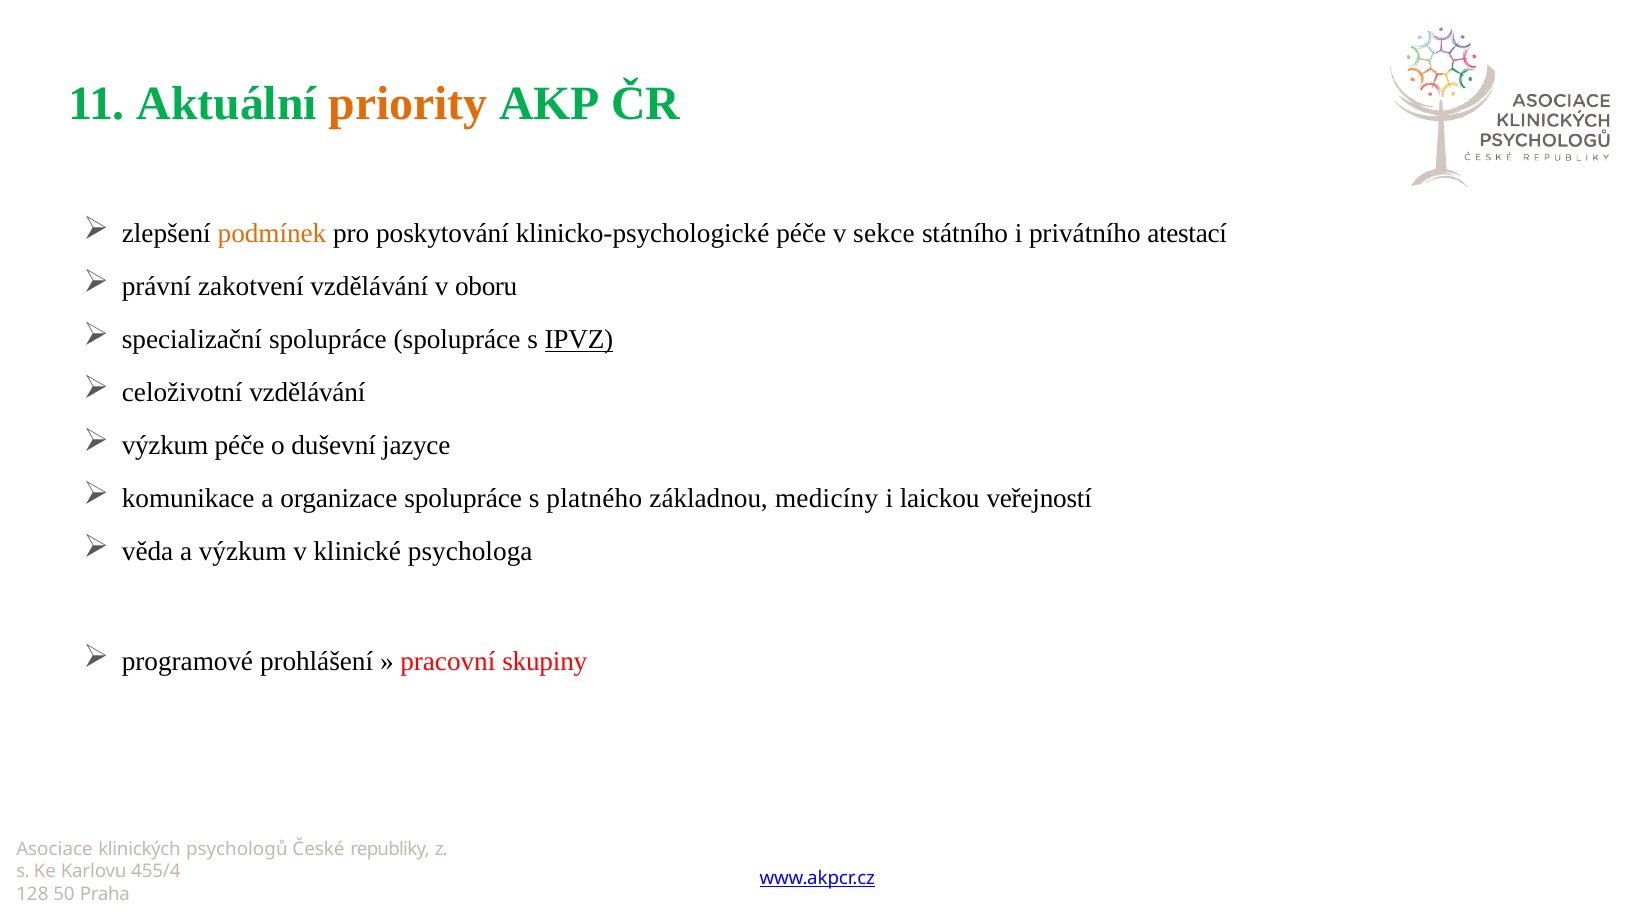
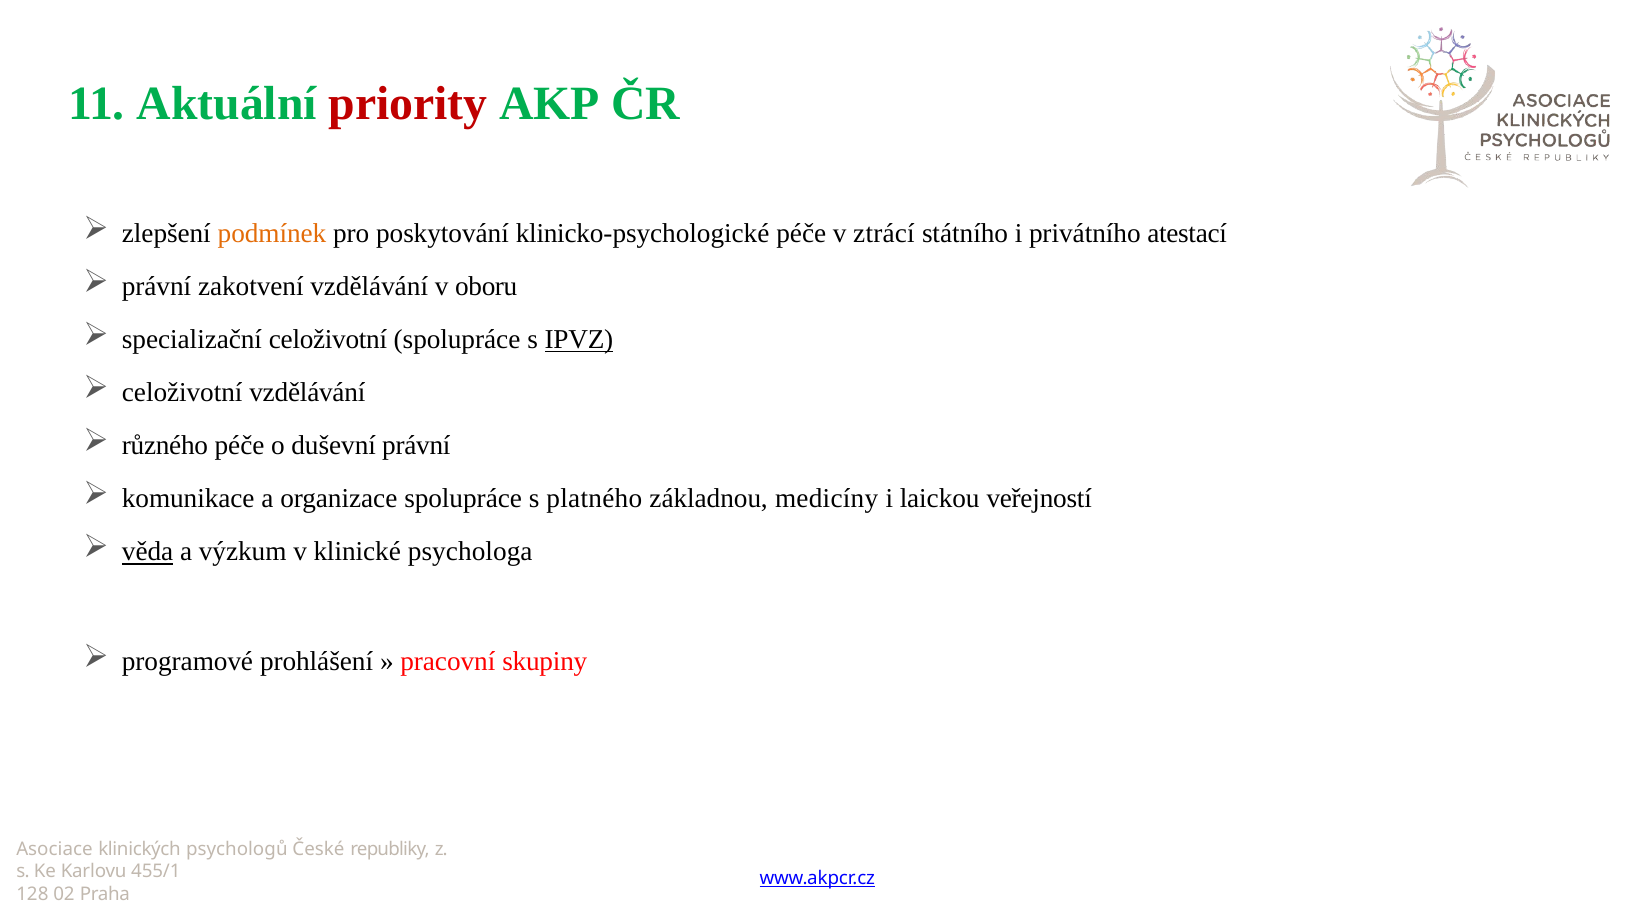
priority colour: orange -> red (408, 104)
sekce: sekce -> ztrácí (884, 234)
specializační spolupráce: spolupráce -> celoživotní (328, 340)
výzkum: výzkum -> různého (165, 446)
duševní jazyce: jazyce -> právní (416, 446)
věda underline: none -> present (148, 552)
455/4: 455/4 -> 455/1 (156, 871)
50: 50 -> 02 (64, 894)
